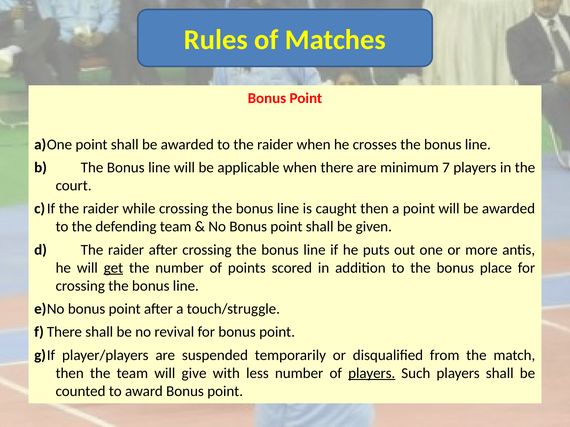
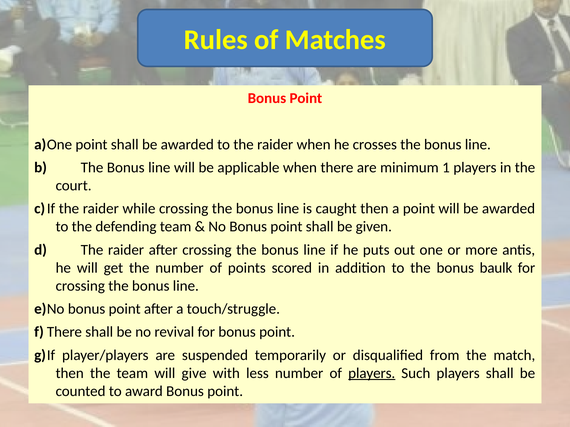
7: 7 -> 1 (446, 168)
get underline: present -> none (113, 268)
place: place -> baulk (496, 268)
